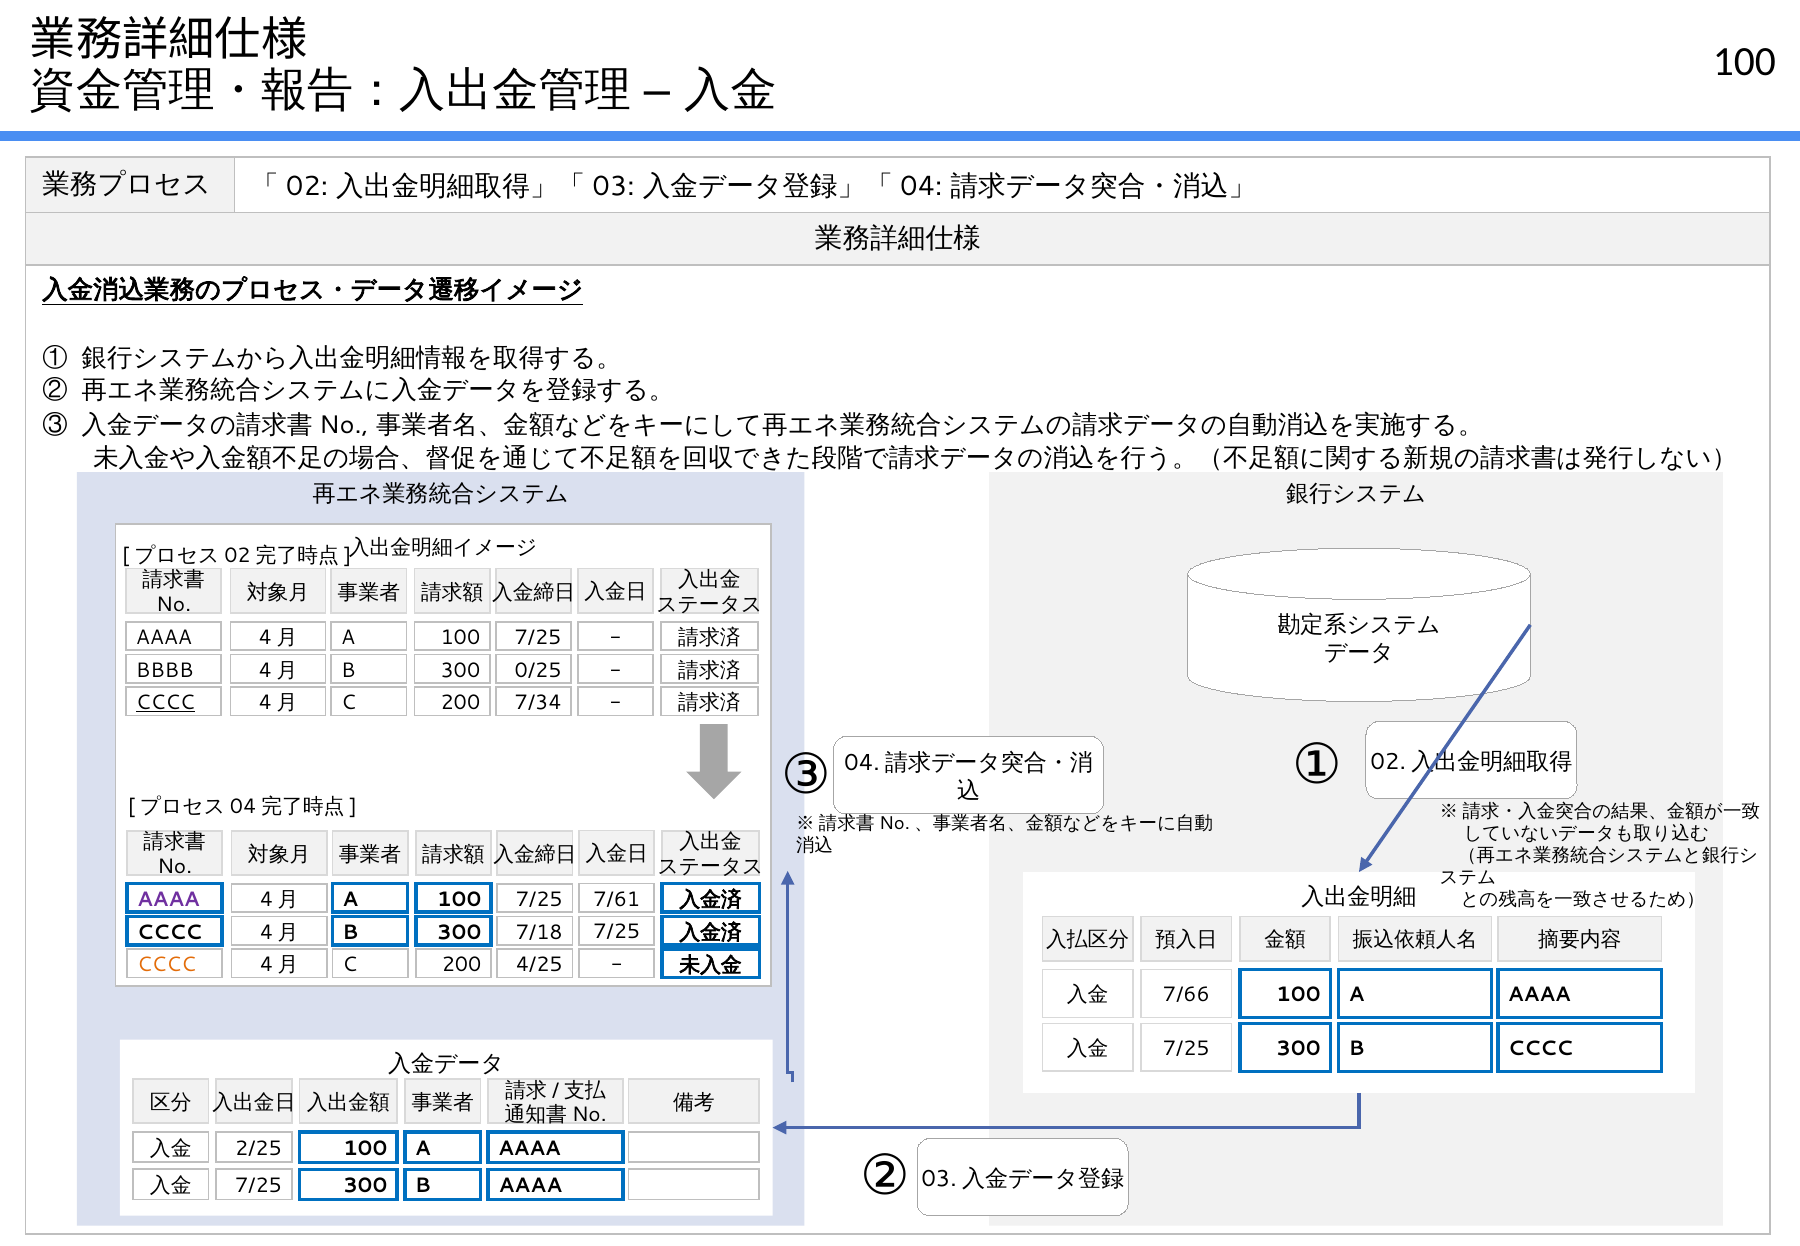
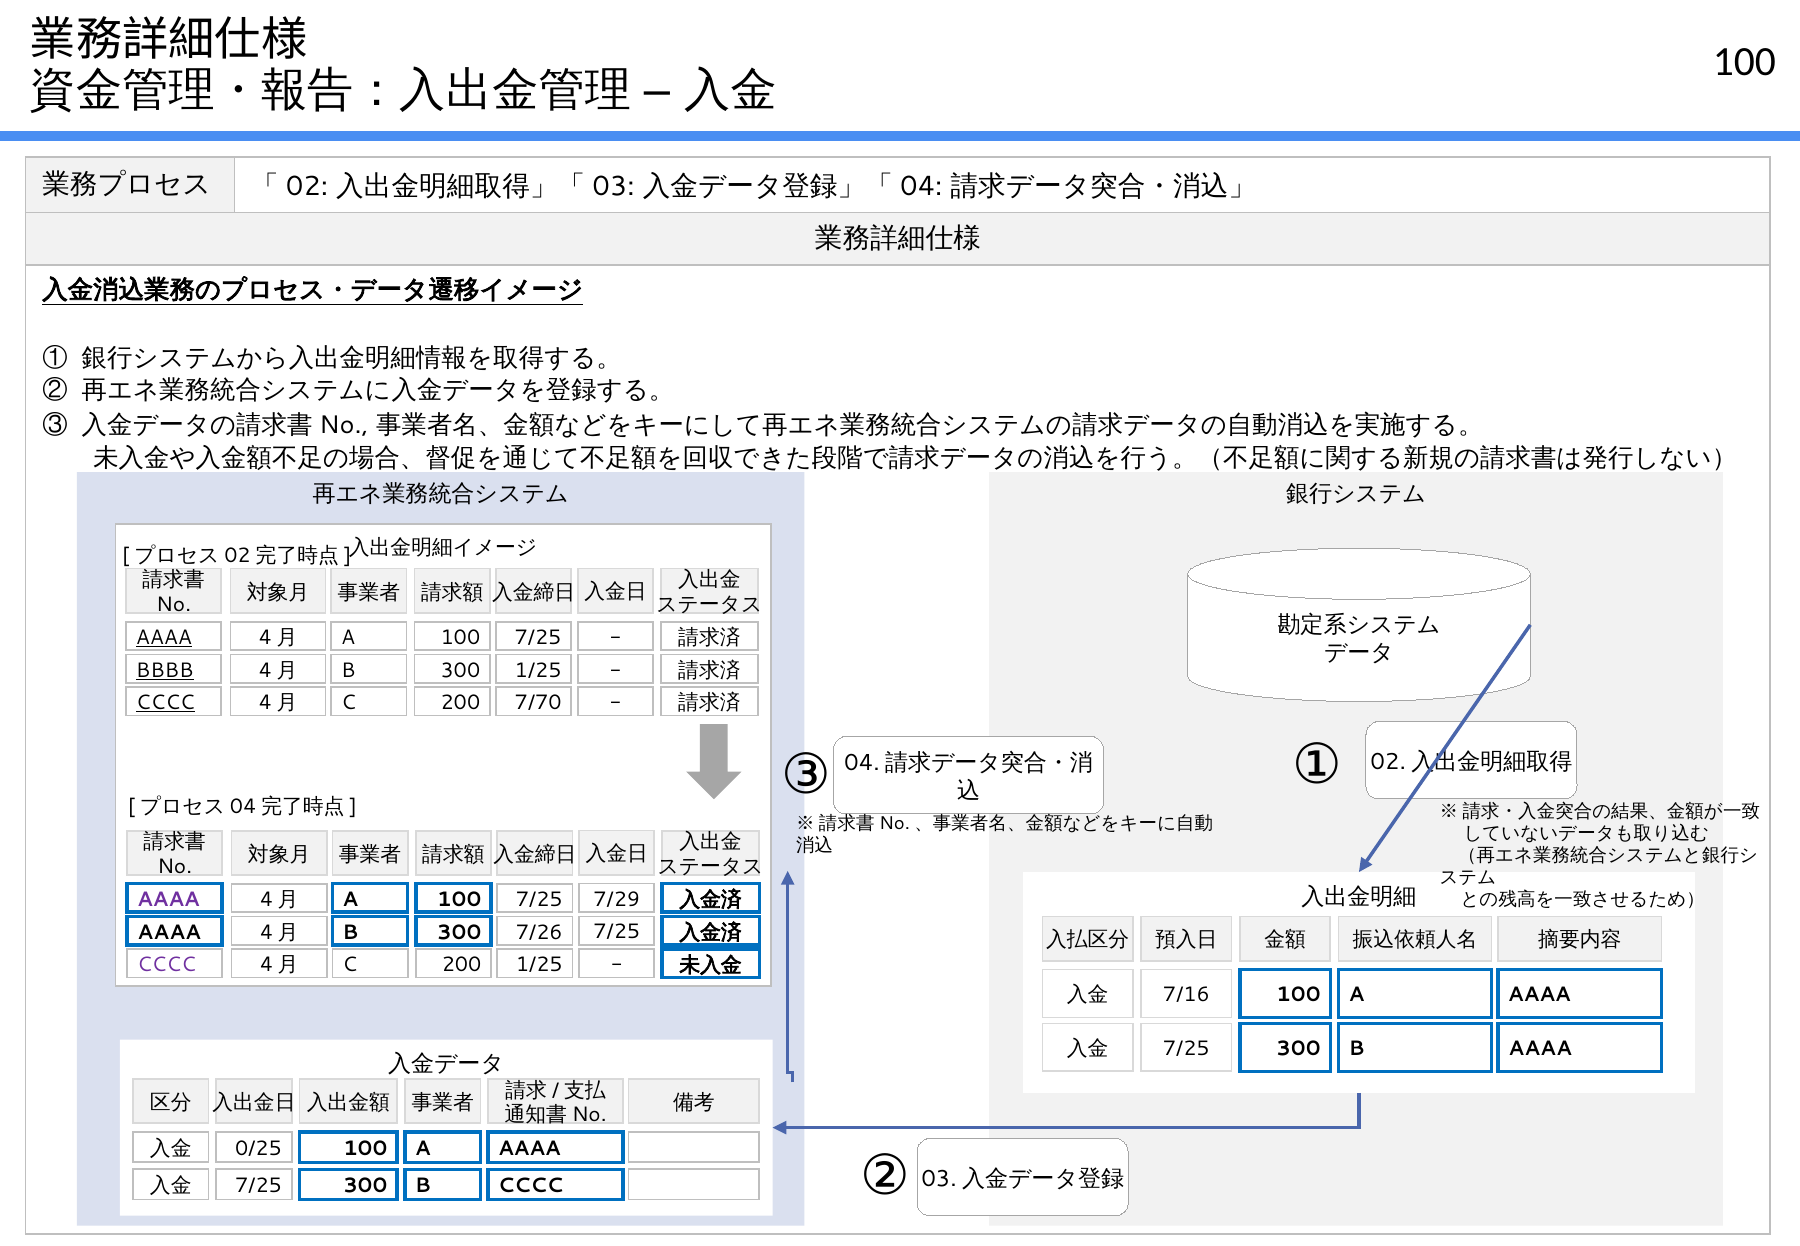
AAAA underline: none -> present (164, 637)
BBBB underline: none -> present (165, 670)
0/25: 0/25 -> 1/25 (538, 670)
7/34: 7/34 -> 7/70 (538, 703)
7/61: 7/61 -> 7/29 (617, 899)
CCCC: CCCC -> AAAA (169, 932)
7/18: 7/18 -> 7/26 (539, 932)
CCCC colour: orange -> purple (166, 965)
C 4/25: 4/25 -> 1/25 (539, 965)
7/66: 7/66 -> 7/16 (1186, 995)
7/25 CCCC: CCCC -> AAAA (1540, 1049)
2/25: 2/25 -> 0/25 (258, 1149)
AAAA: AAAA -> CCCC (530, 1186)
